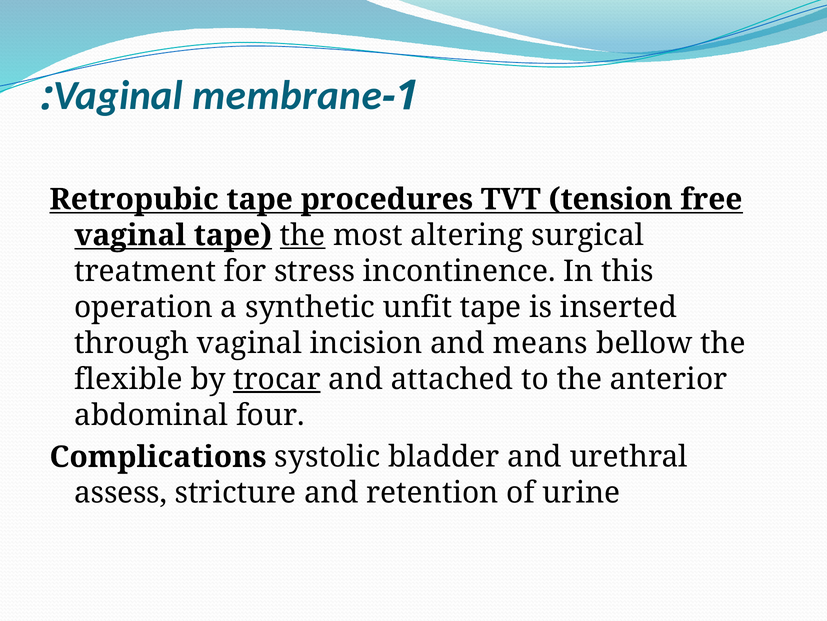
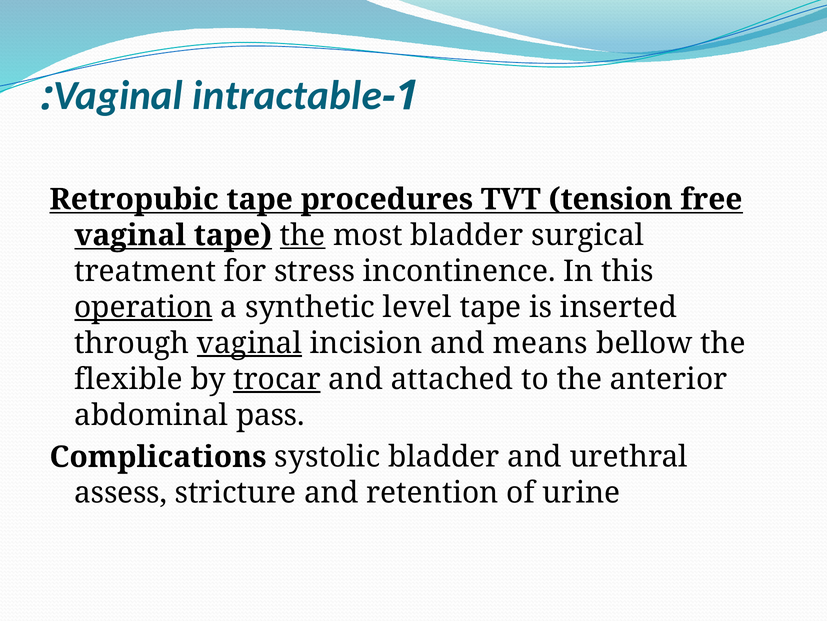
membrane: membrane -> intractable (287, 95)
most altering: altering -> bladder (467, 235)
operation underline: none -> present (144, 307)
unfit: unfit -> level (417, 307)
vaginal underline: none -> present (249, 343)
four: four -> pass (270, 415)
